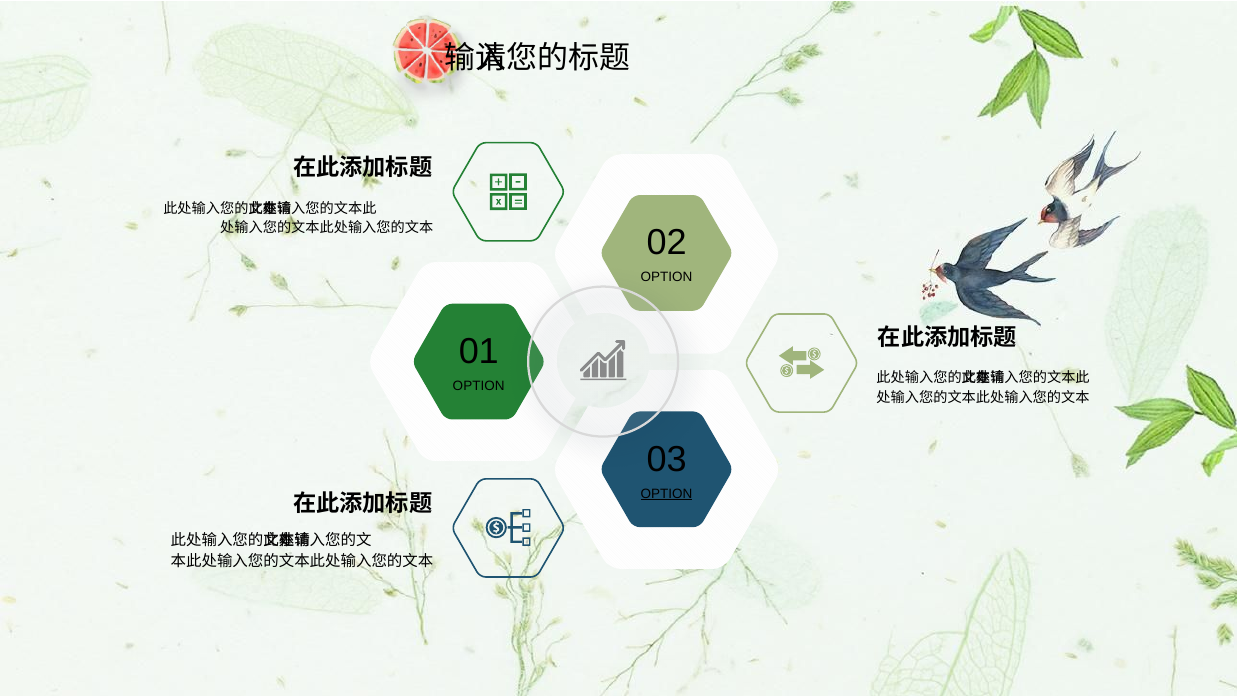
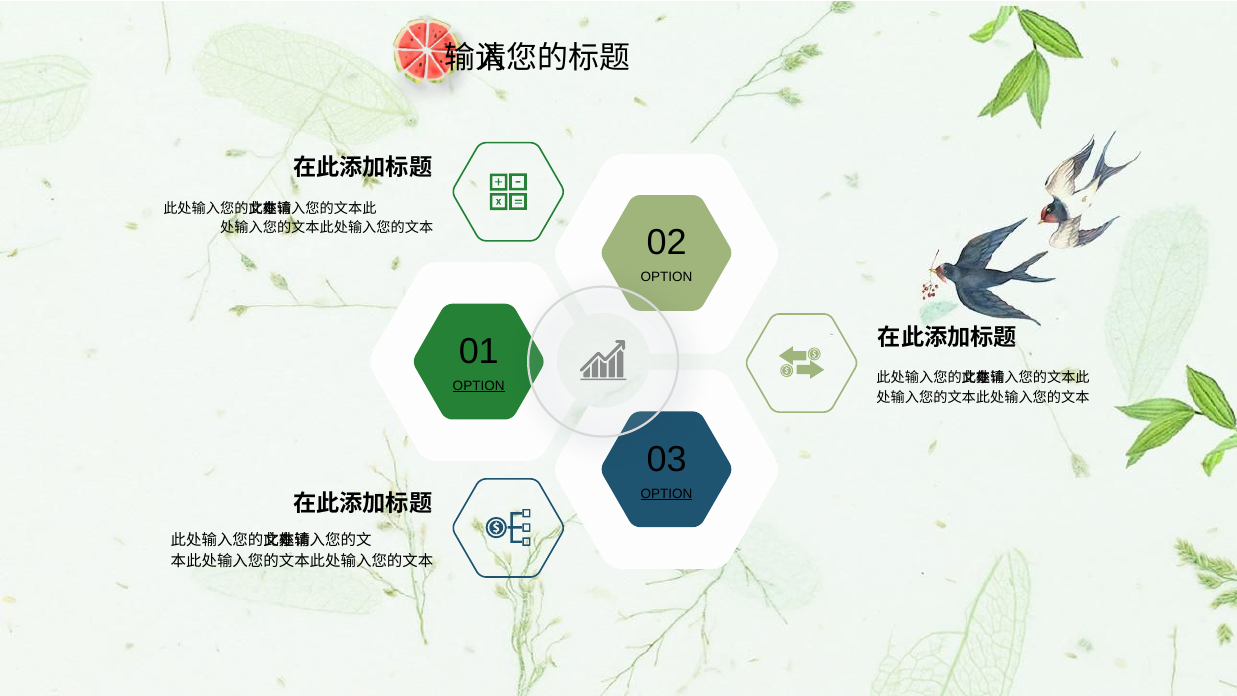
OPTION underline: none -> present (479, 386)
